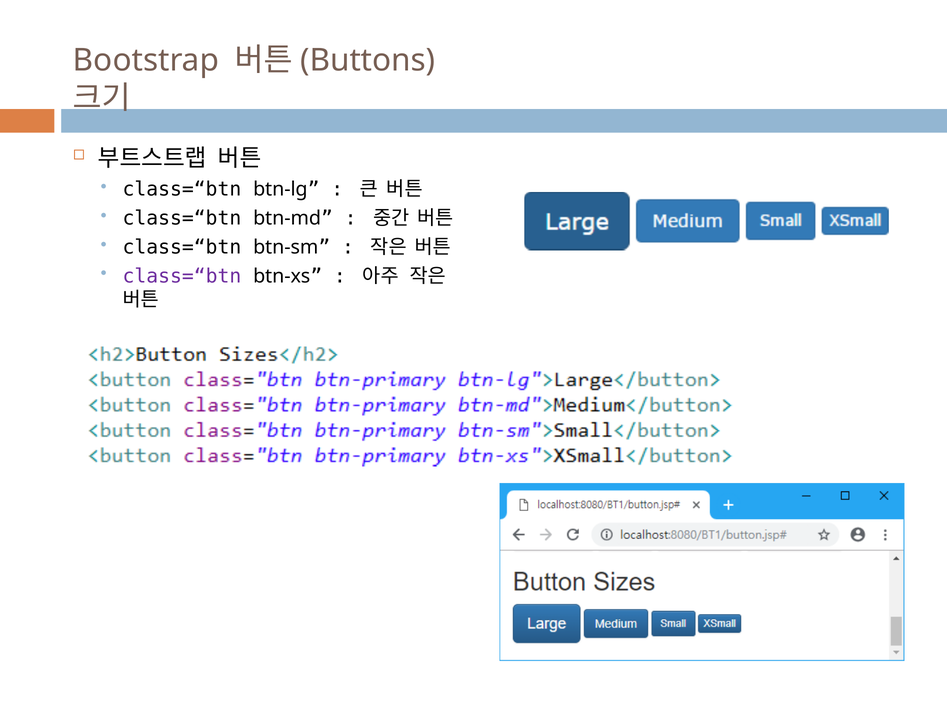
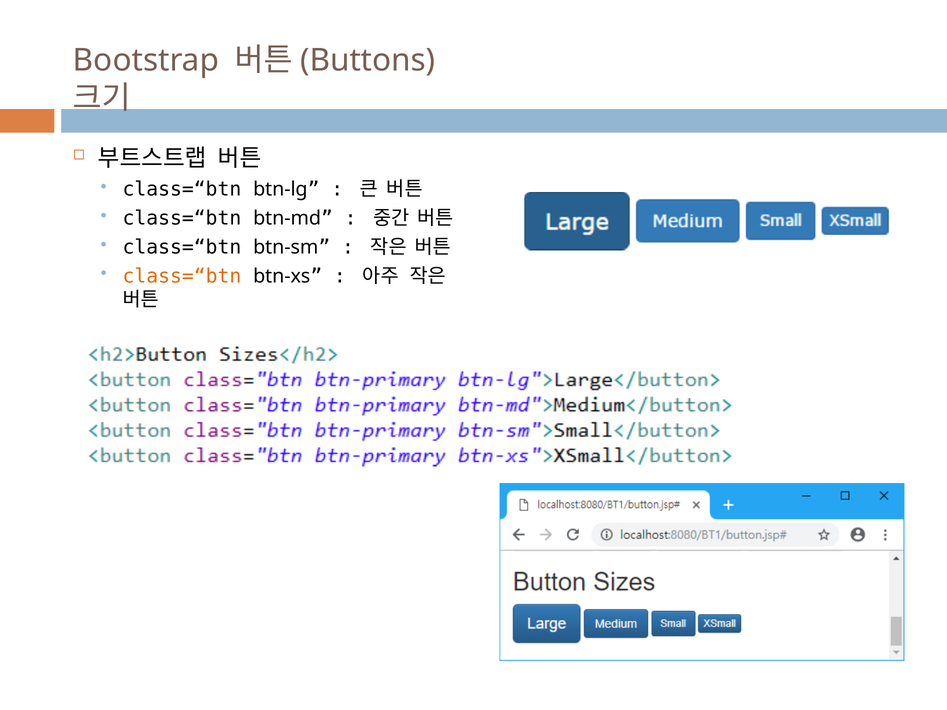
class=“btn colour: purple -> orange (182, 276)
